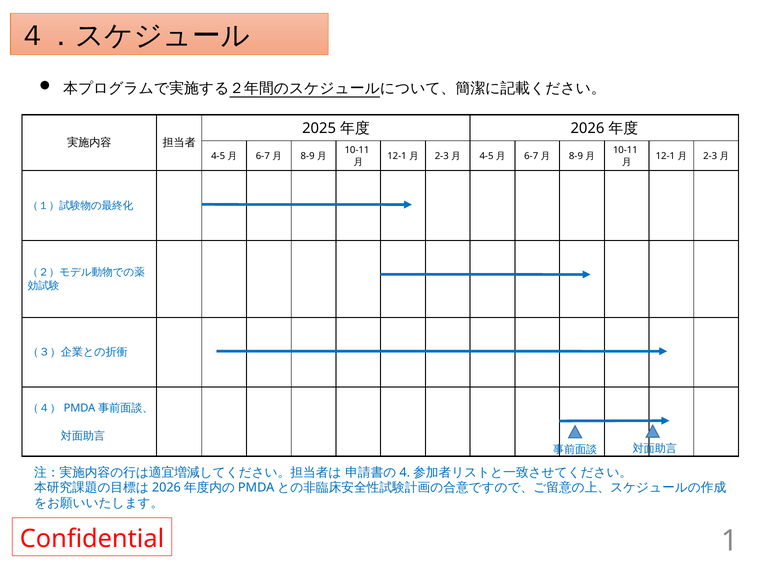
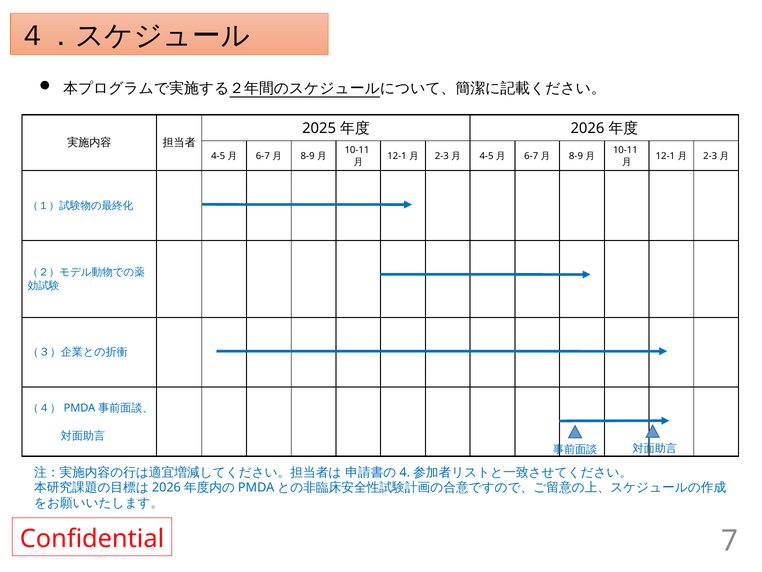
1: 1 -> 7 (730, 540)
